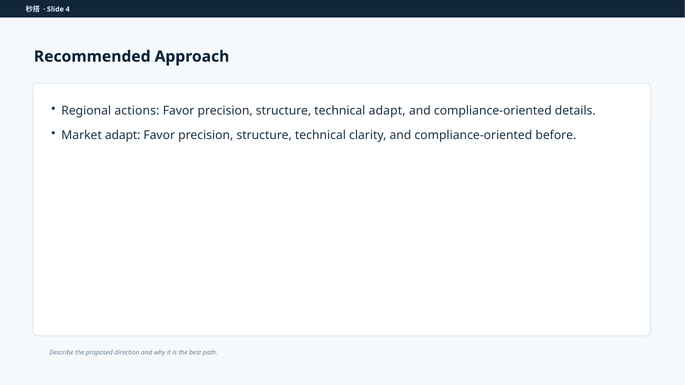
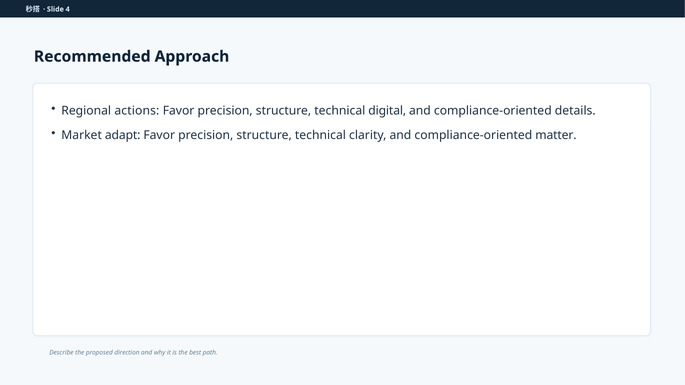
technical adapt: adapt -> digital (387, 111)
before: before -> matter (556, 135)
